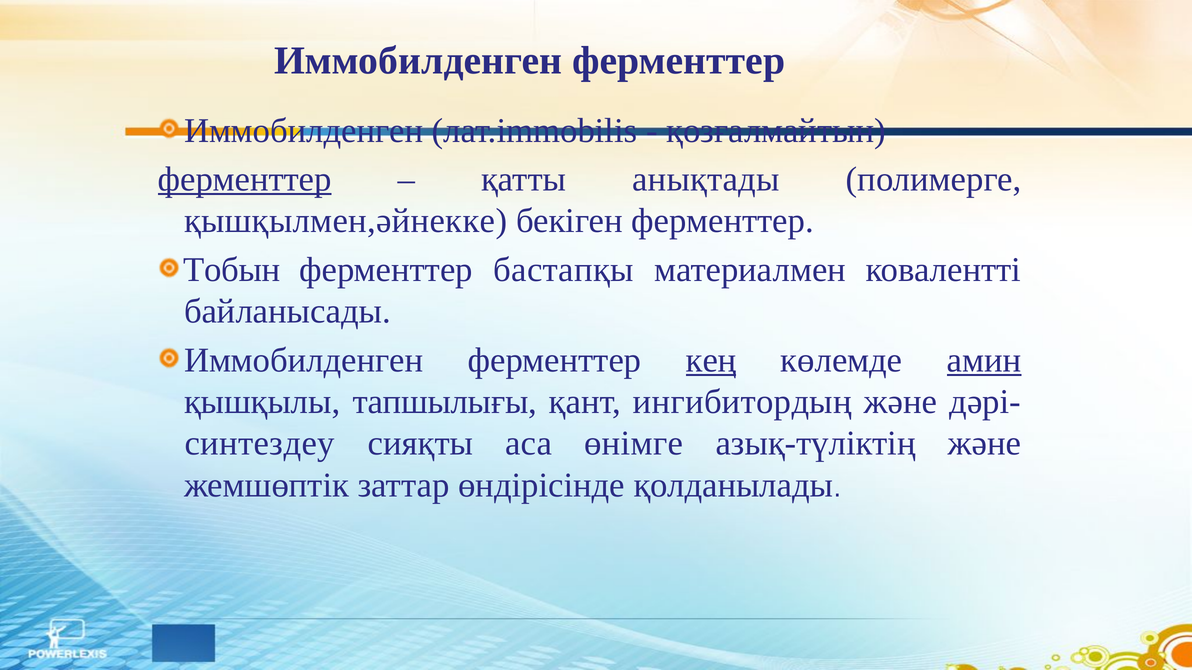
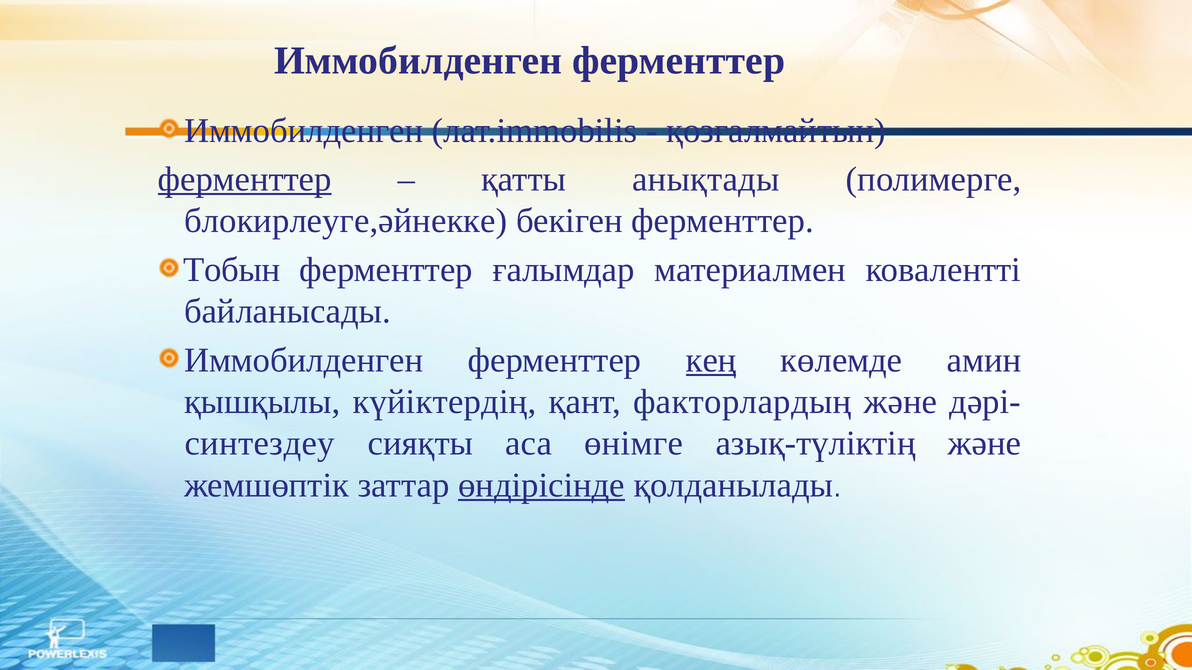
қышқылмен,әйнекке: қышқылмен,әйнекке -> блокирлеуге,әйнекке (346, 221)
бастапқы: бастапқы -> ғалымдар (564, 270)
амин underline: present -> none (984, 360)
тапшылығы: тапшылығы -> күйiктердiң (445, 402)
ингибитордың: ингибитордың -> факторлардың (742, 402)
өндірісінде underline: none -> present (541, 486)
